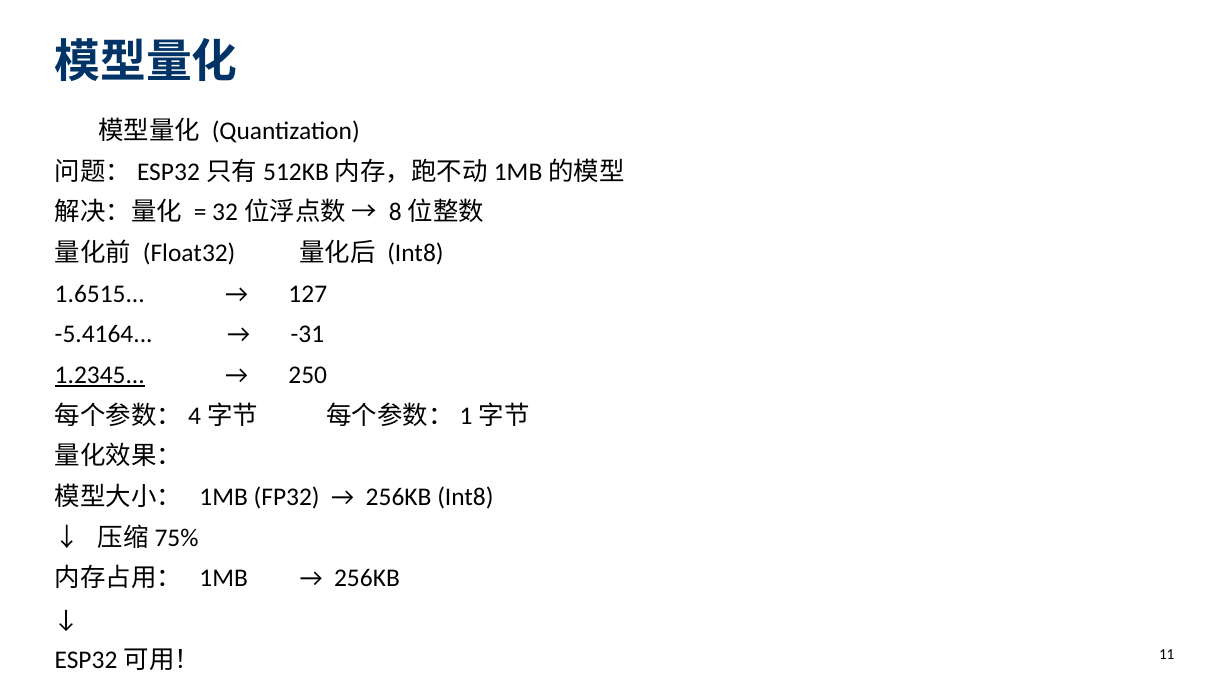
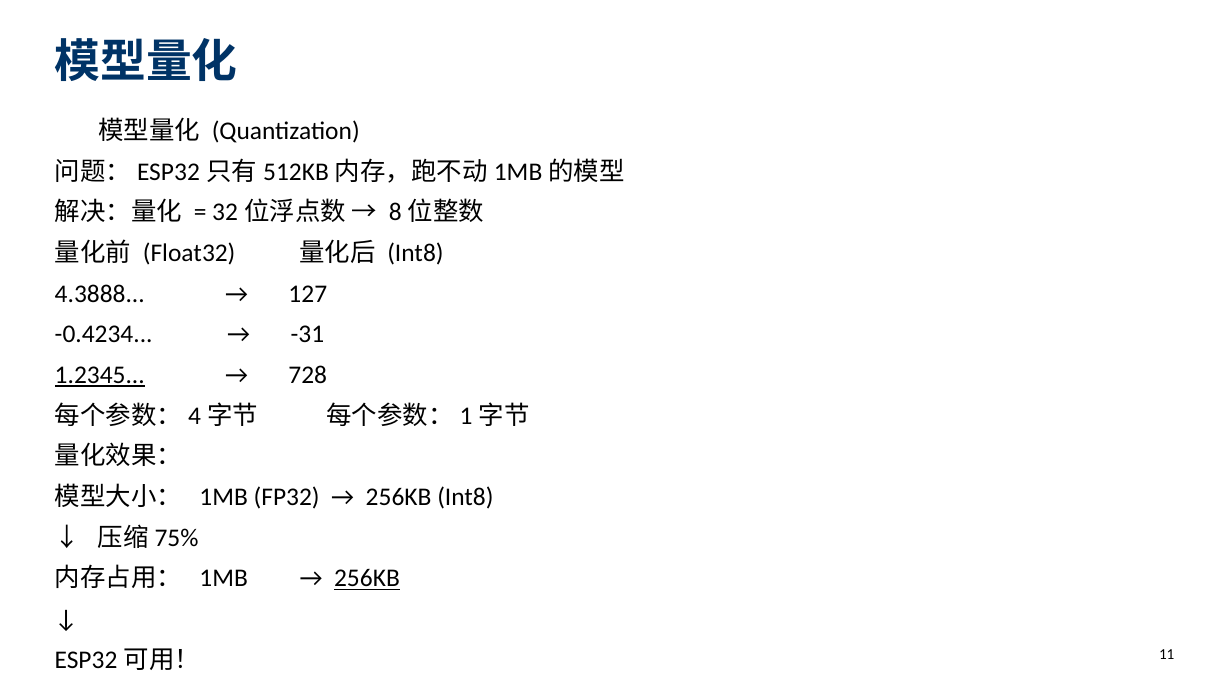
1.6515: 1.6515 -> 4.3888 (100, 294)
-5.4164: -5.4164 -> -0.4234 (104, 335)
250: 250 -> 728 (308, 375)
256KB underline: none -> present (367, 579)
